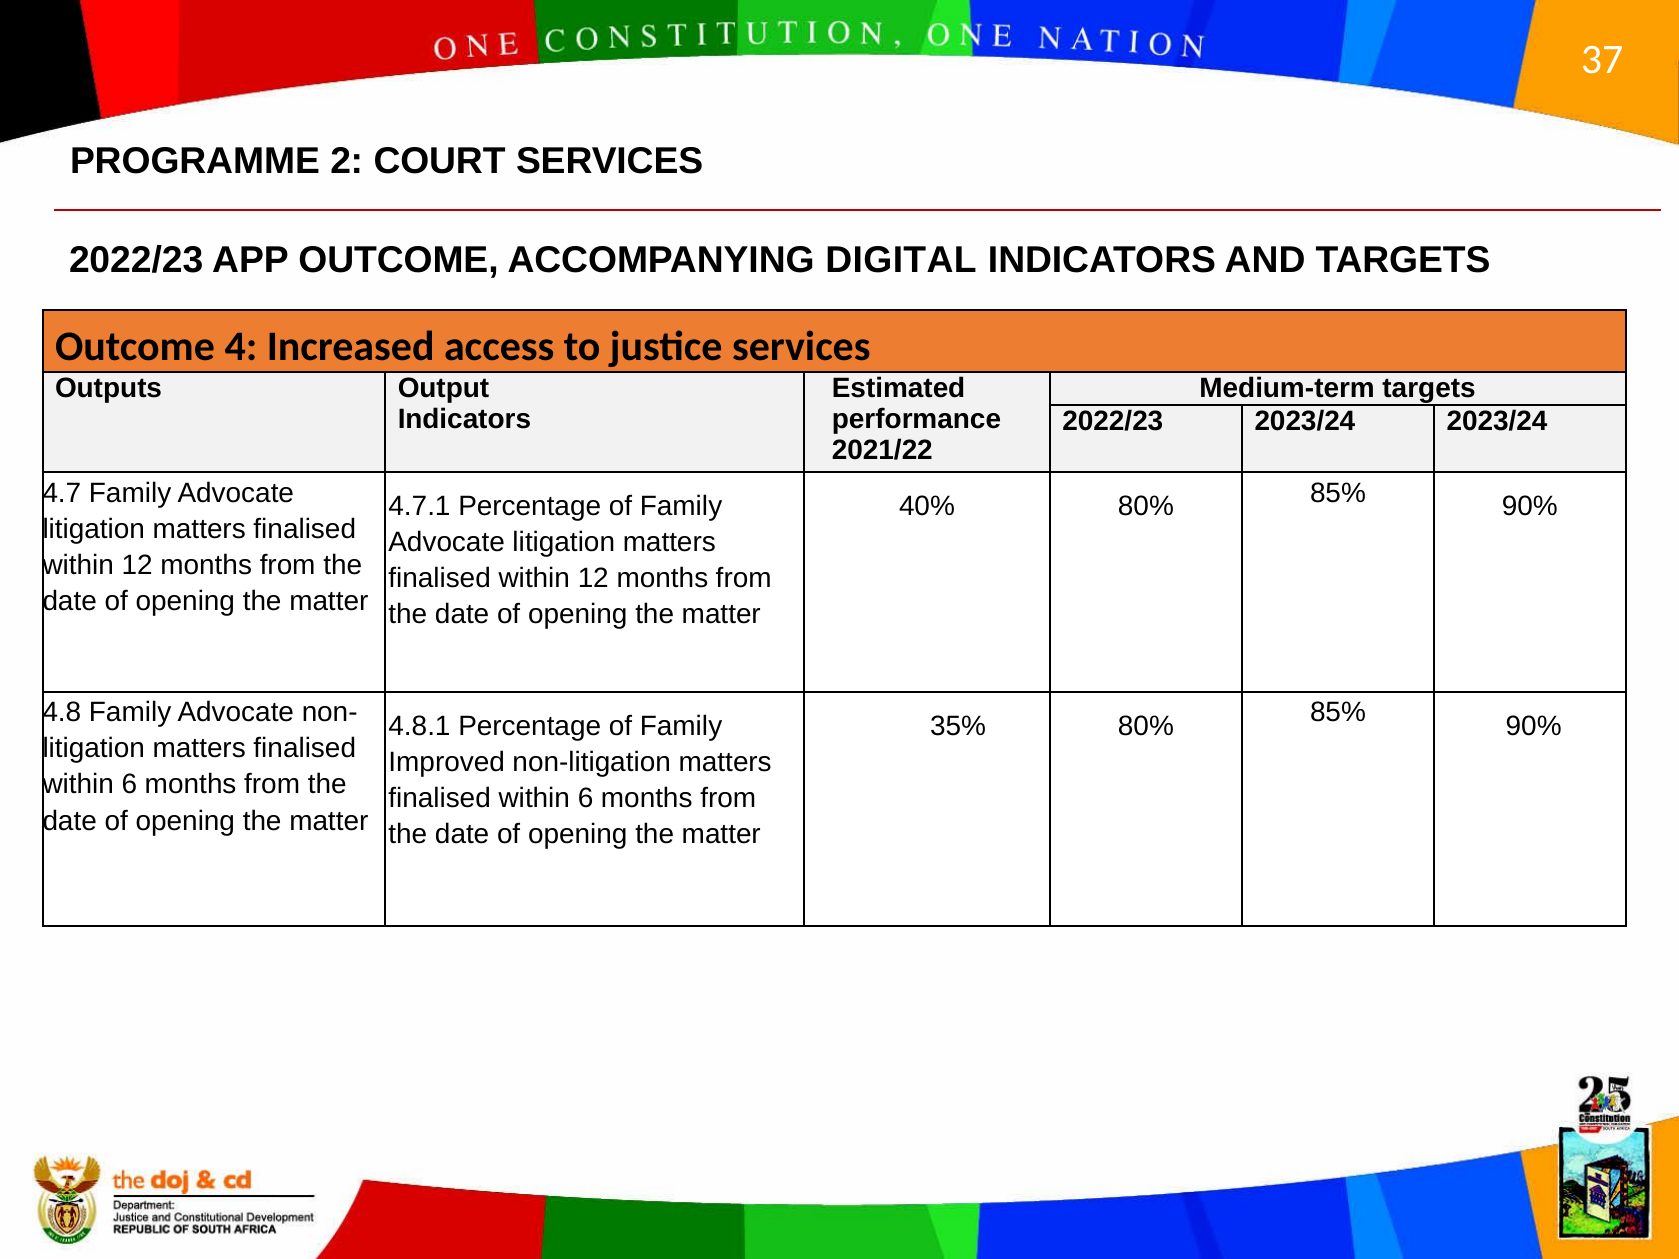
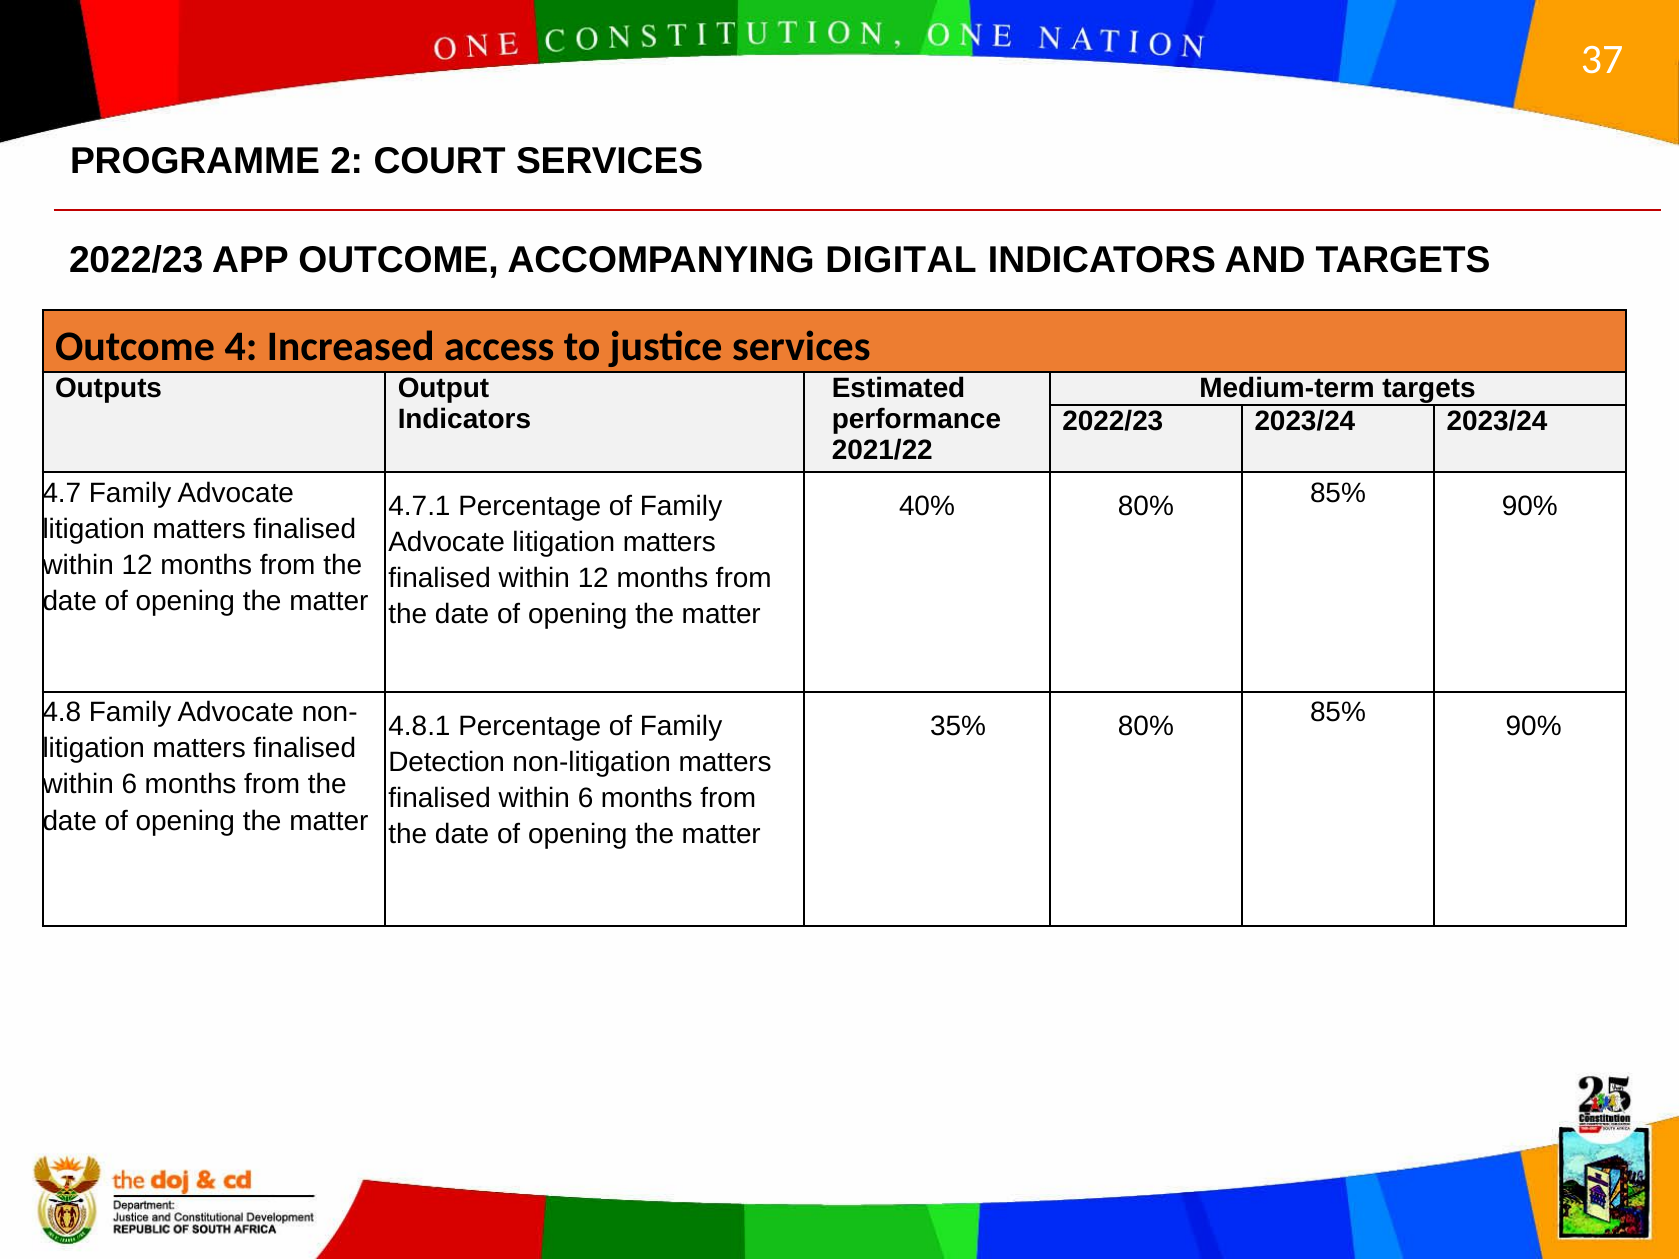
Improved: Improved -> Detection (447, 762)
